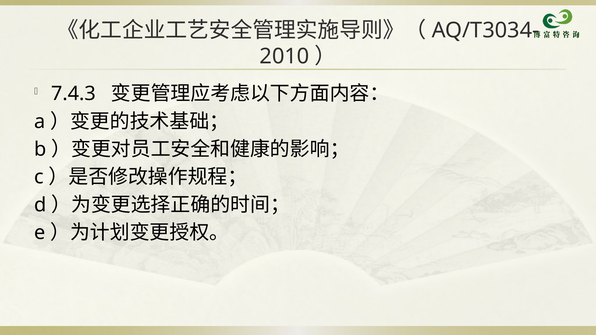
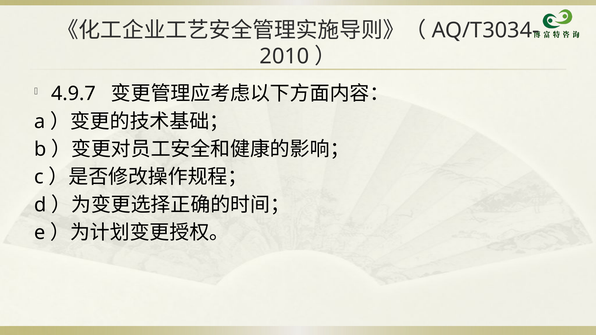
7.4.3: 7.4.3 -> 4.9.7 (73, 94)
